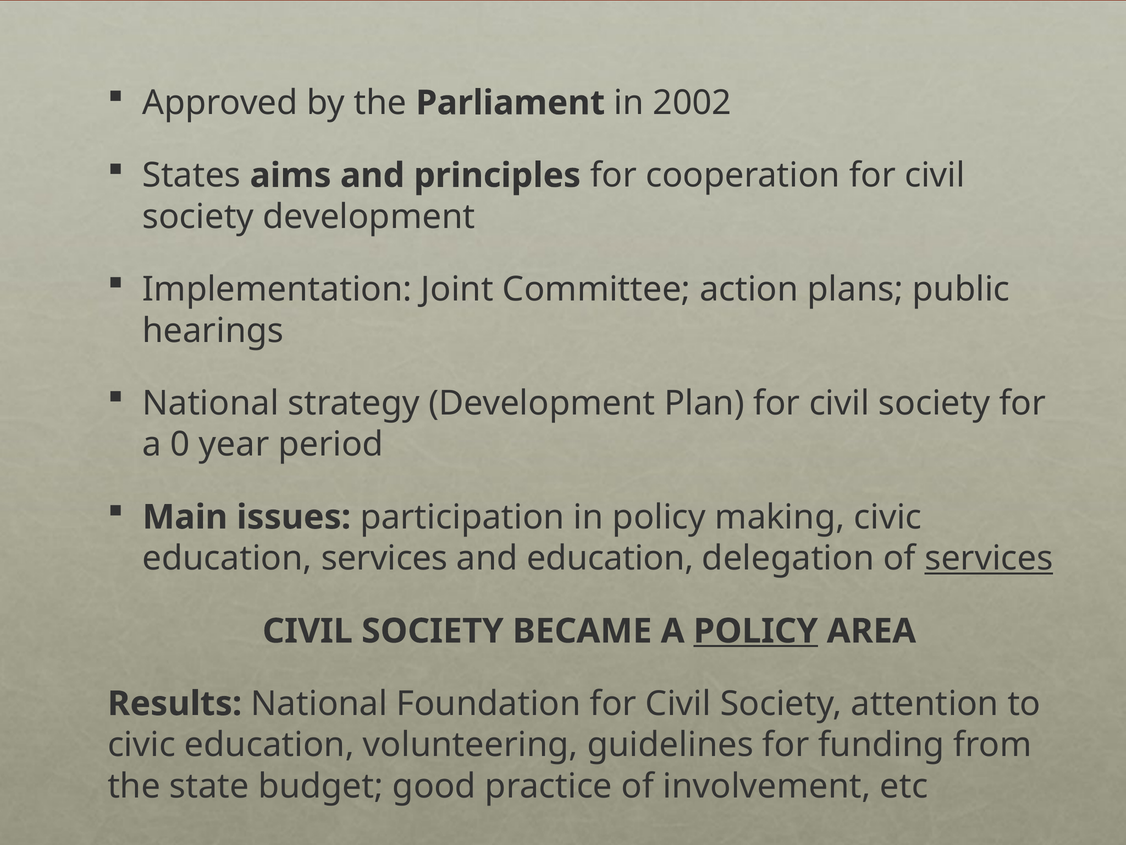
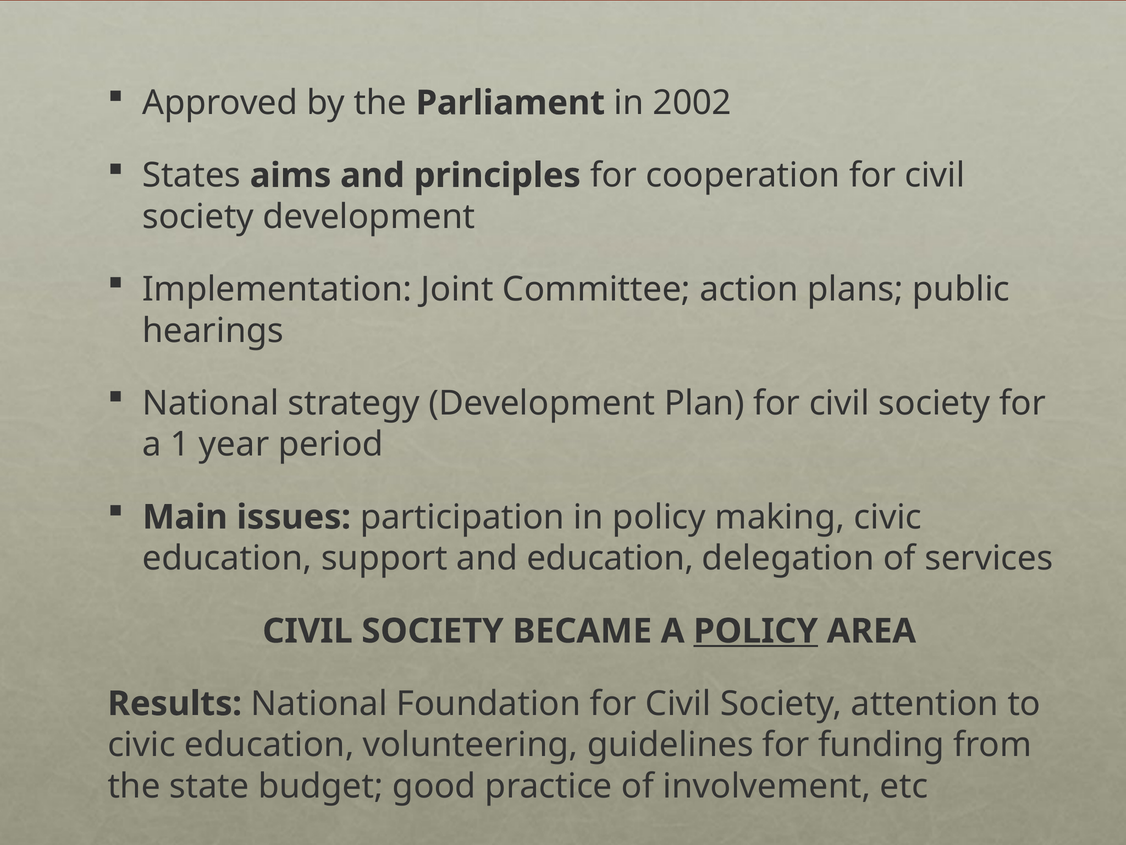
0: 0 -> 1 (180, 444)
education services: services -> support (384, 558)
services underline: present -> none (989, 558)
